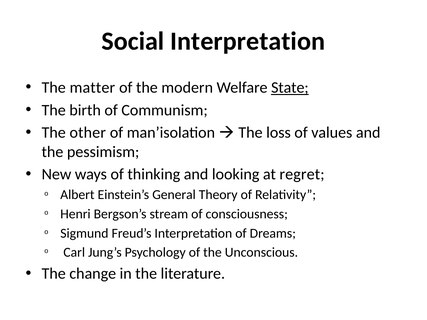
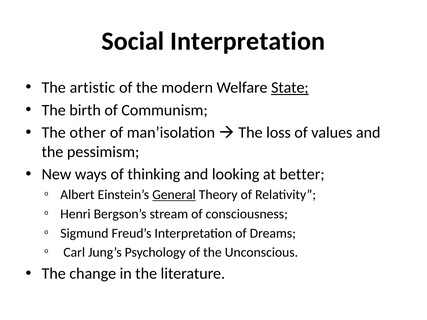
matter: matter -> artistic (92, 88)
regret: regret -> better (302, 175)
General underline: none -> present (174, 195)
